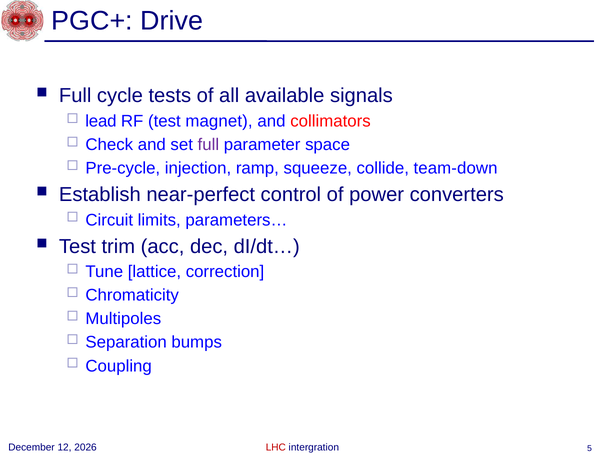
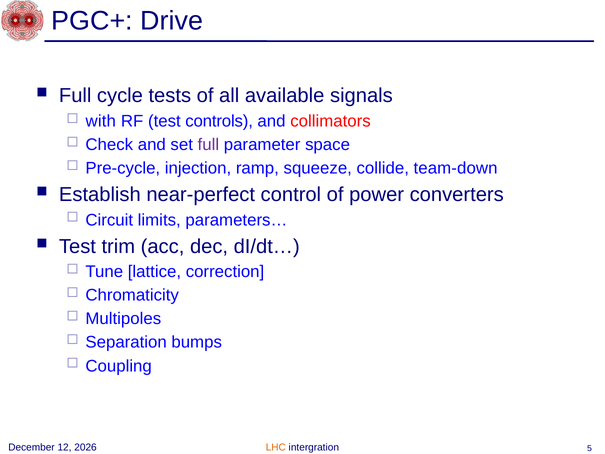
lead: lead -> with (101, 121)
magnet: magnet -> controls (219, 121)
LHC colour: red -> orange (276, 447)
